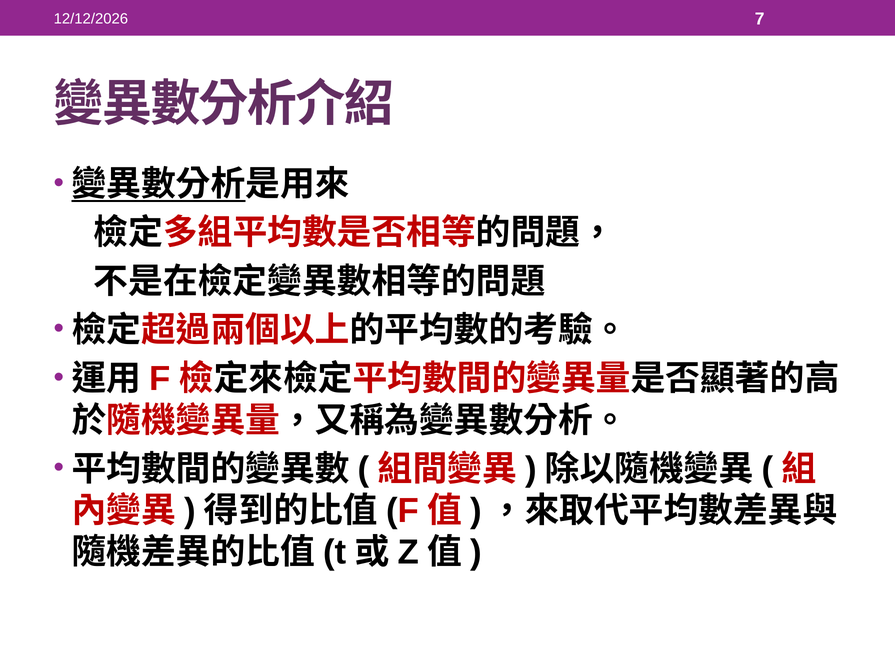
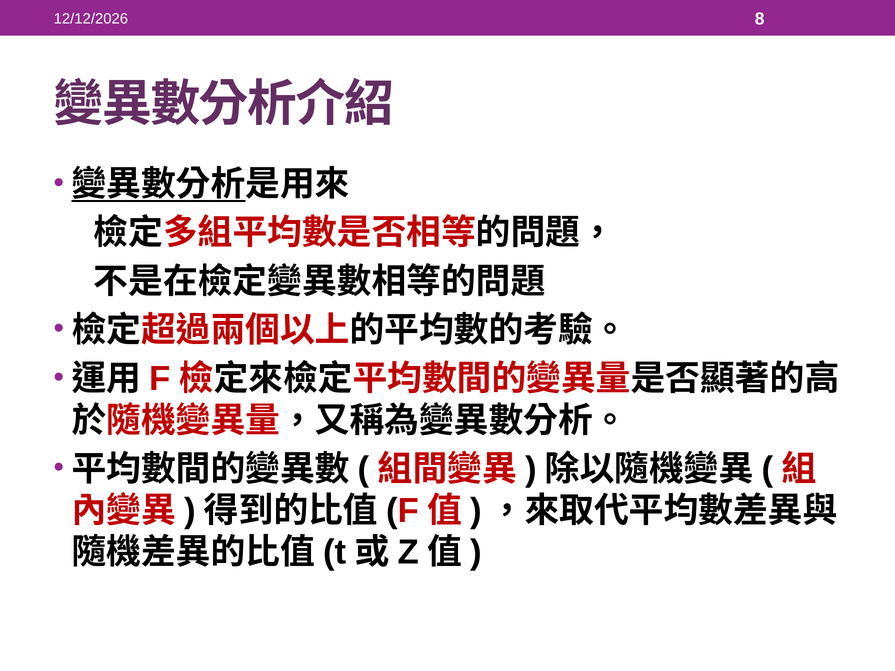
7: 7 -> 8 (760, 19)
